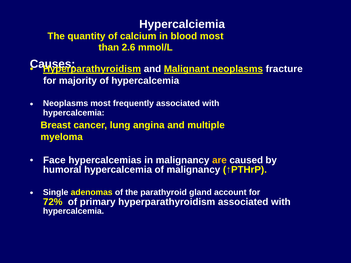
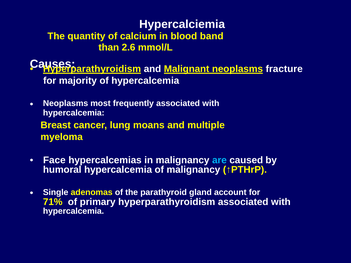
blood most: most -> band (212, 36)
angina: angina -> moans (149, 125)
are colour: yellow -> light blue (219, 160)
72%: 72% -> 71% (53, 202)
